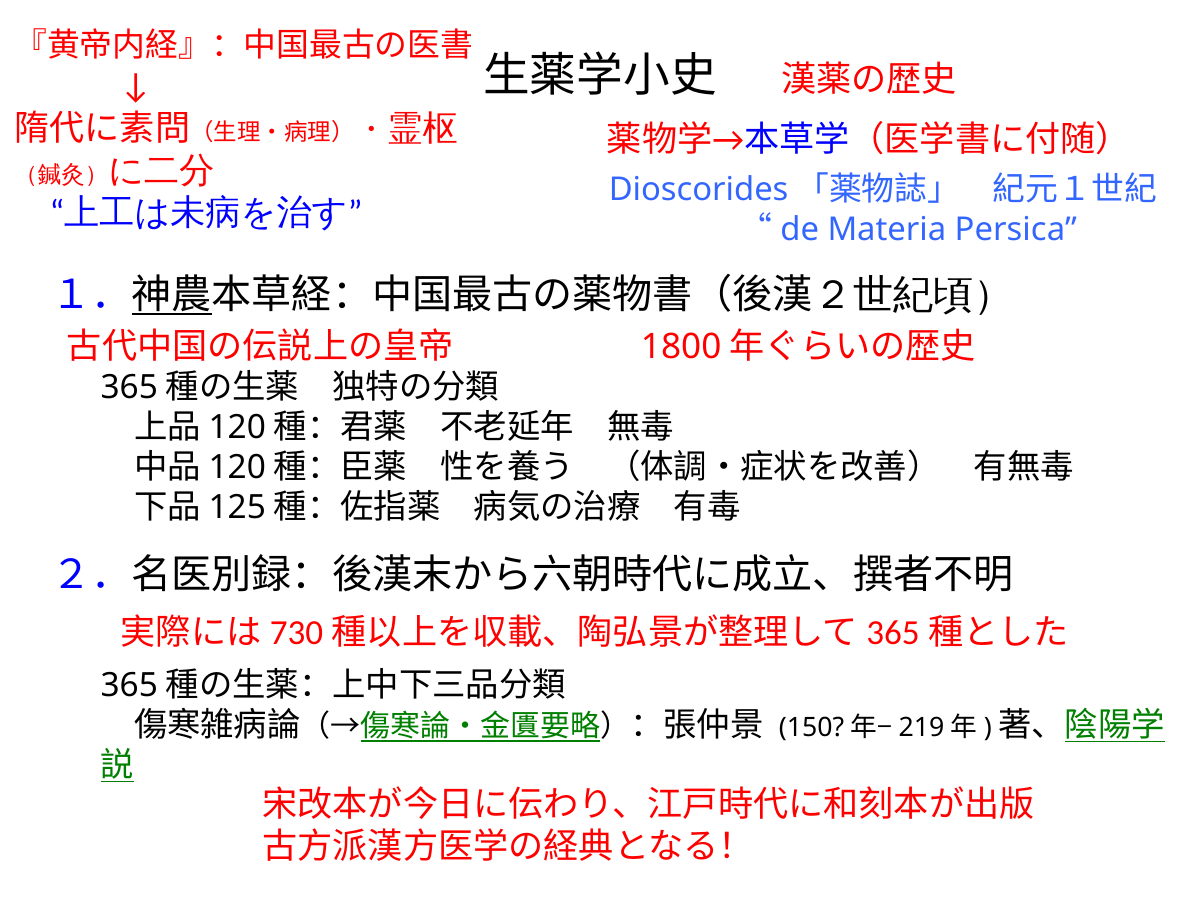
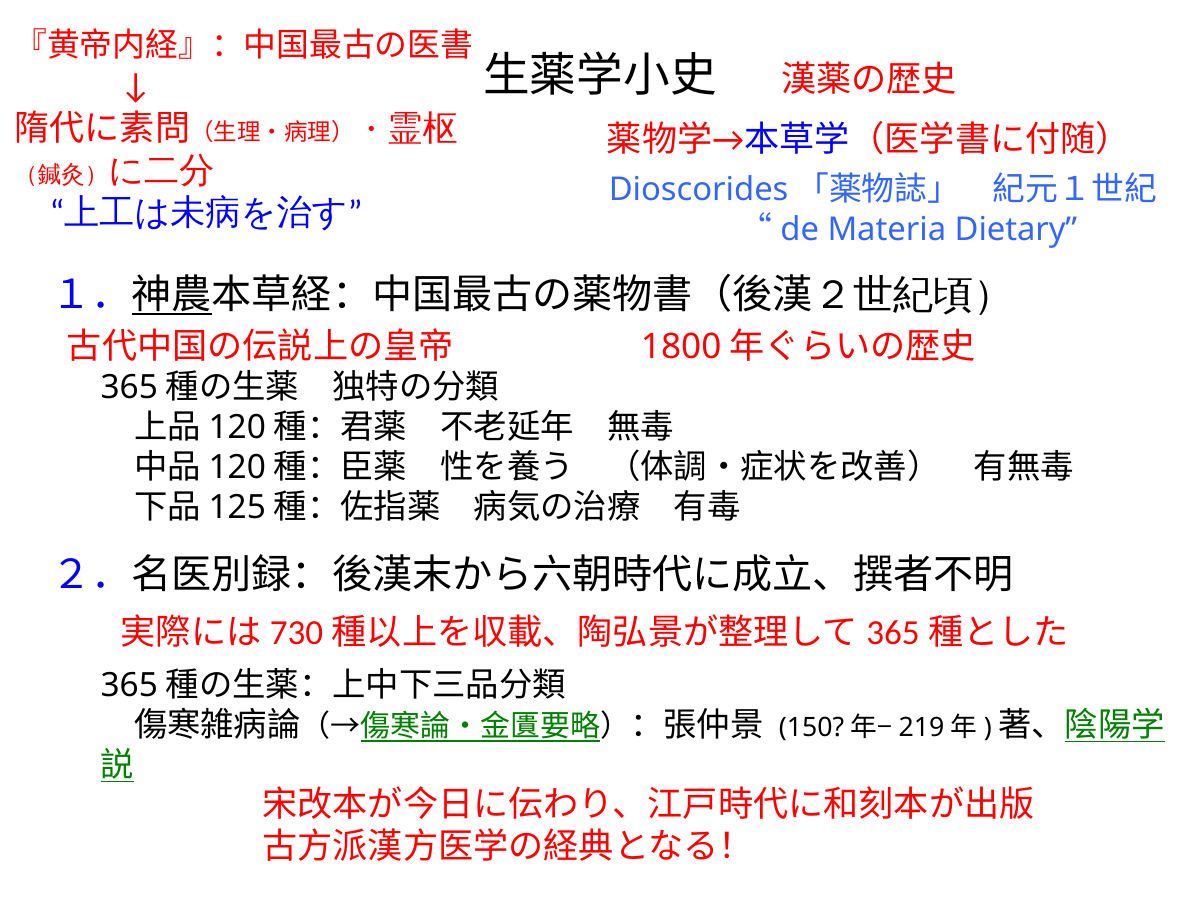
Persica: Persica -> Dietary (1016, 230)
